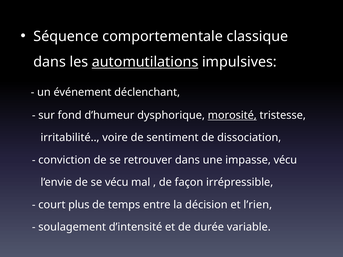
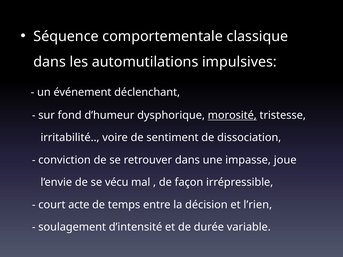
automutilations underline: present -> none (145, 62)
impasse vécu: vécu -> joue (285, 160)
plus: plus -> acte (79, 205)
